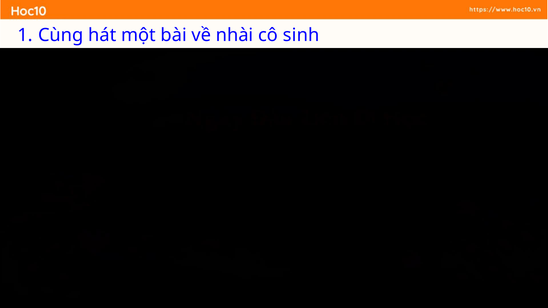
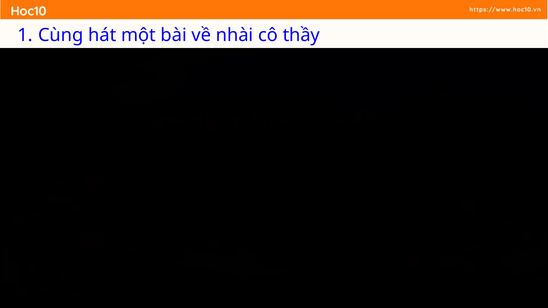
sinh: sinh -> thầy (301, 35)
